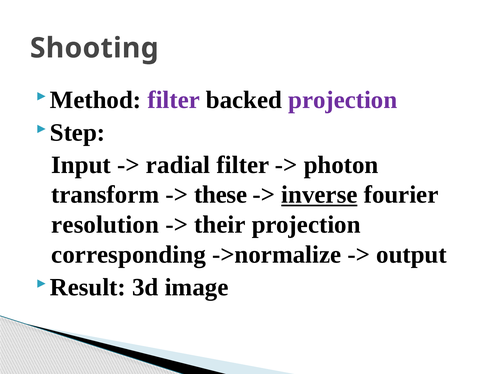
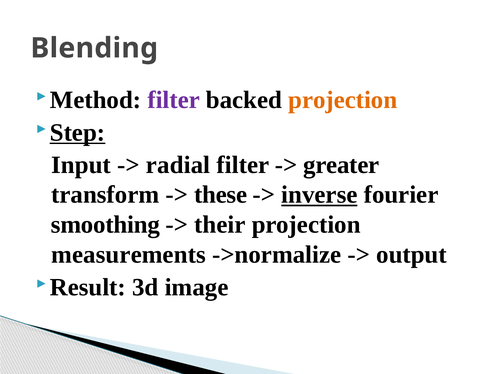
Shooting: Shooting -> Blending (94, 48)
projection colour: purple -> orange (343, 100)
Step underline: none -> present (78, 133)
photon: photon -> greater (341, 165)
resolution: resolution -> smoothing (105, 225)
corresponding: corresponding -> measurements (129, 255)
